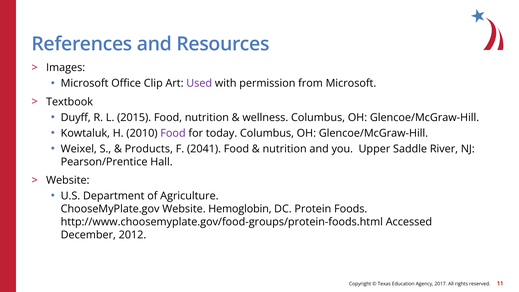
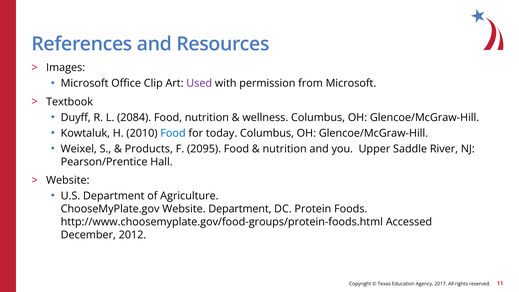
2015: 2015 -> 2084 (134, 117)
Food colour: purple -> blue (173, 133)
2041: 2041 -> 2095 (204, 149)
Website Hemoglobin: Hemoglobin -> Department (240, 209)
